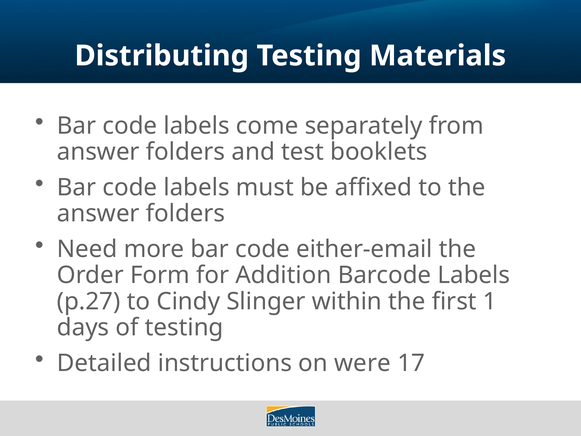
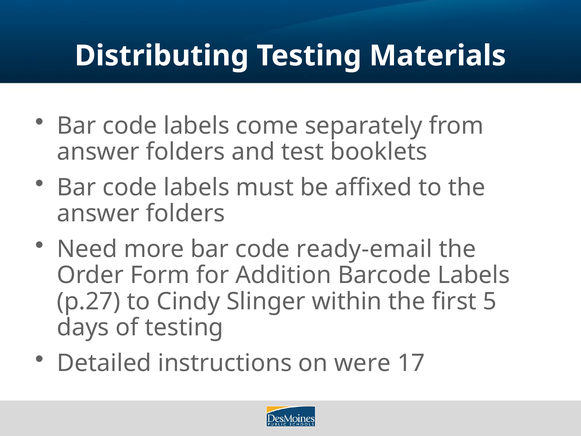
either-email: either-email -> ready-email (364, 249)
1: 1 -> 5 (490, 301)
